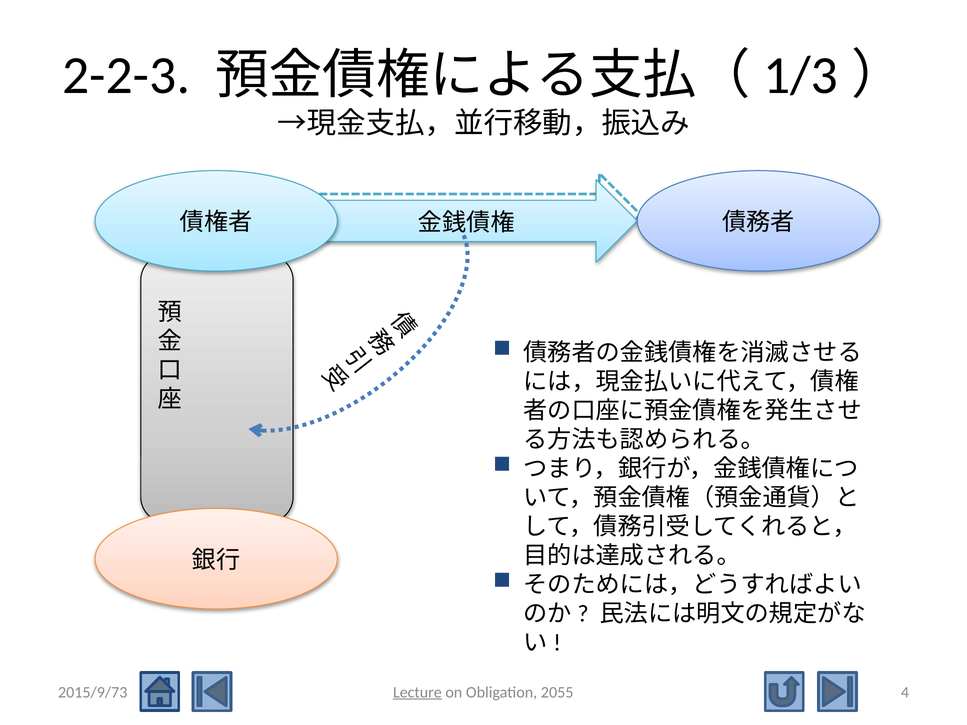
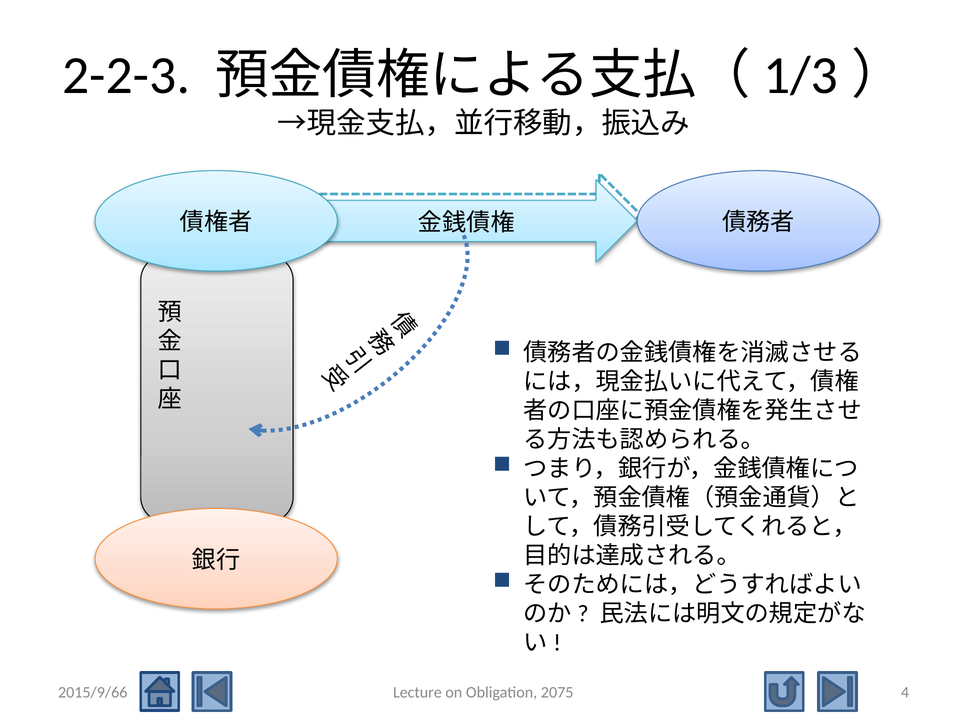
Lecture underline: present -> none (417, 692)
2055: 2055 -> 2075 (557, 692)
2015/9/73: 2015/9/73 -> 2015/9/66 (93, 693)
